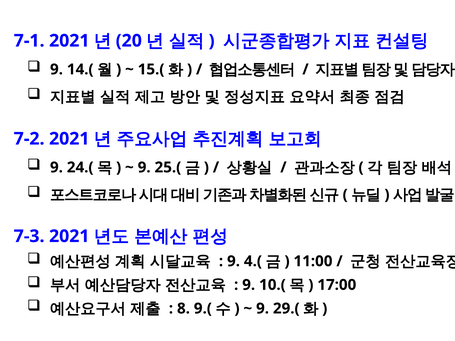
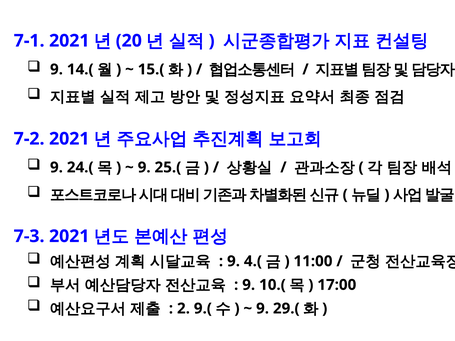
8: 8 -> 2 (183, 309)
